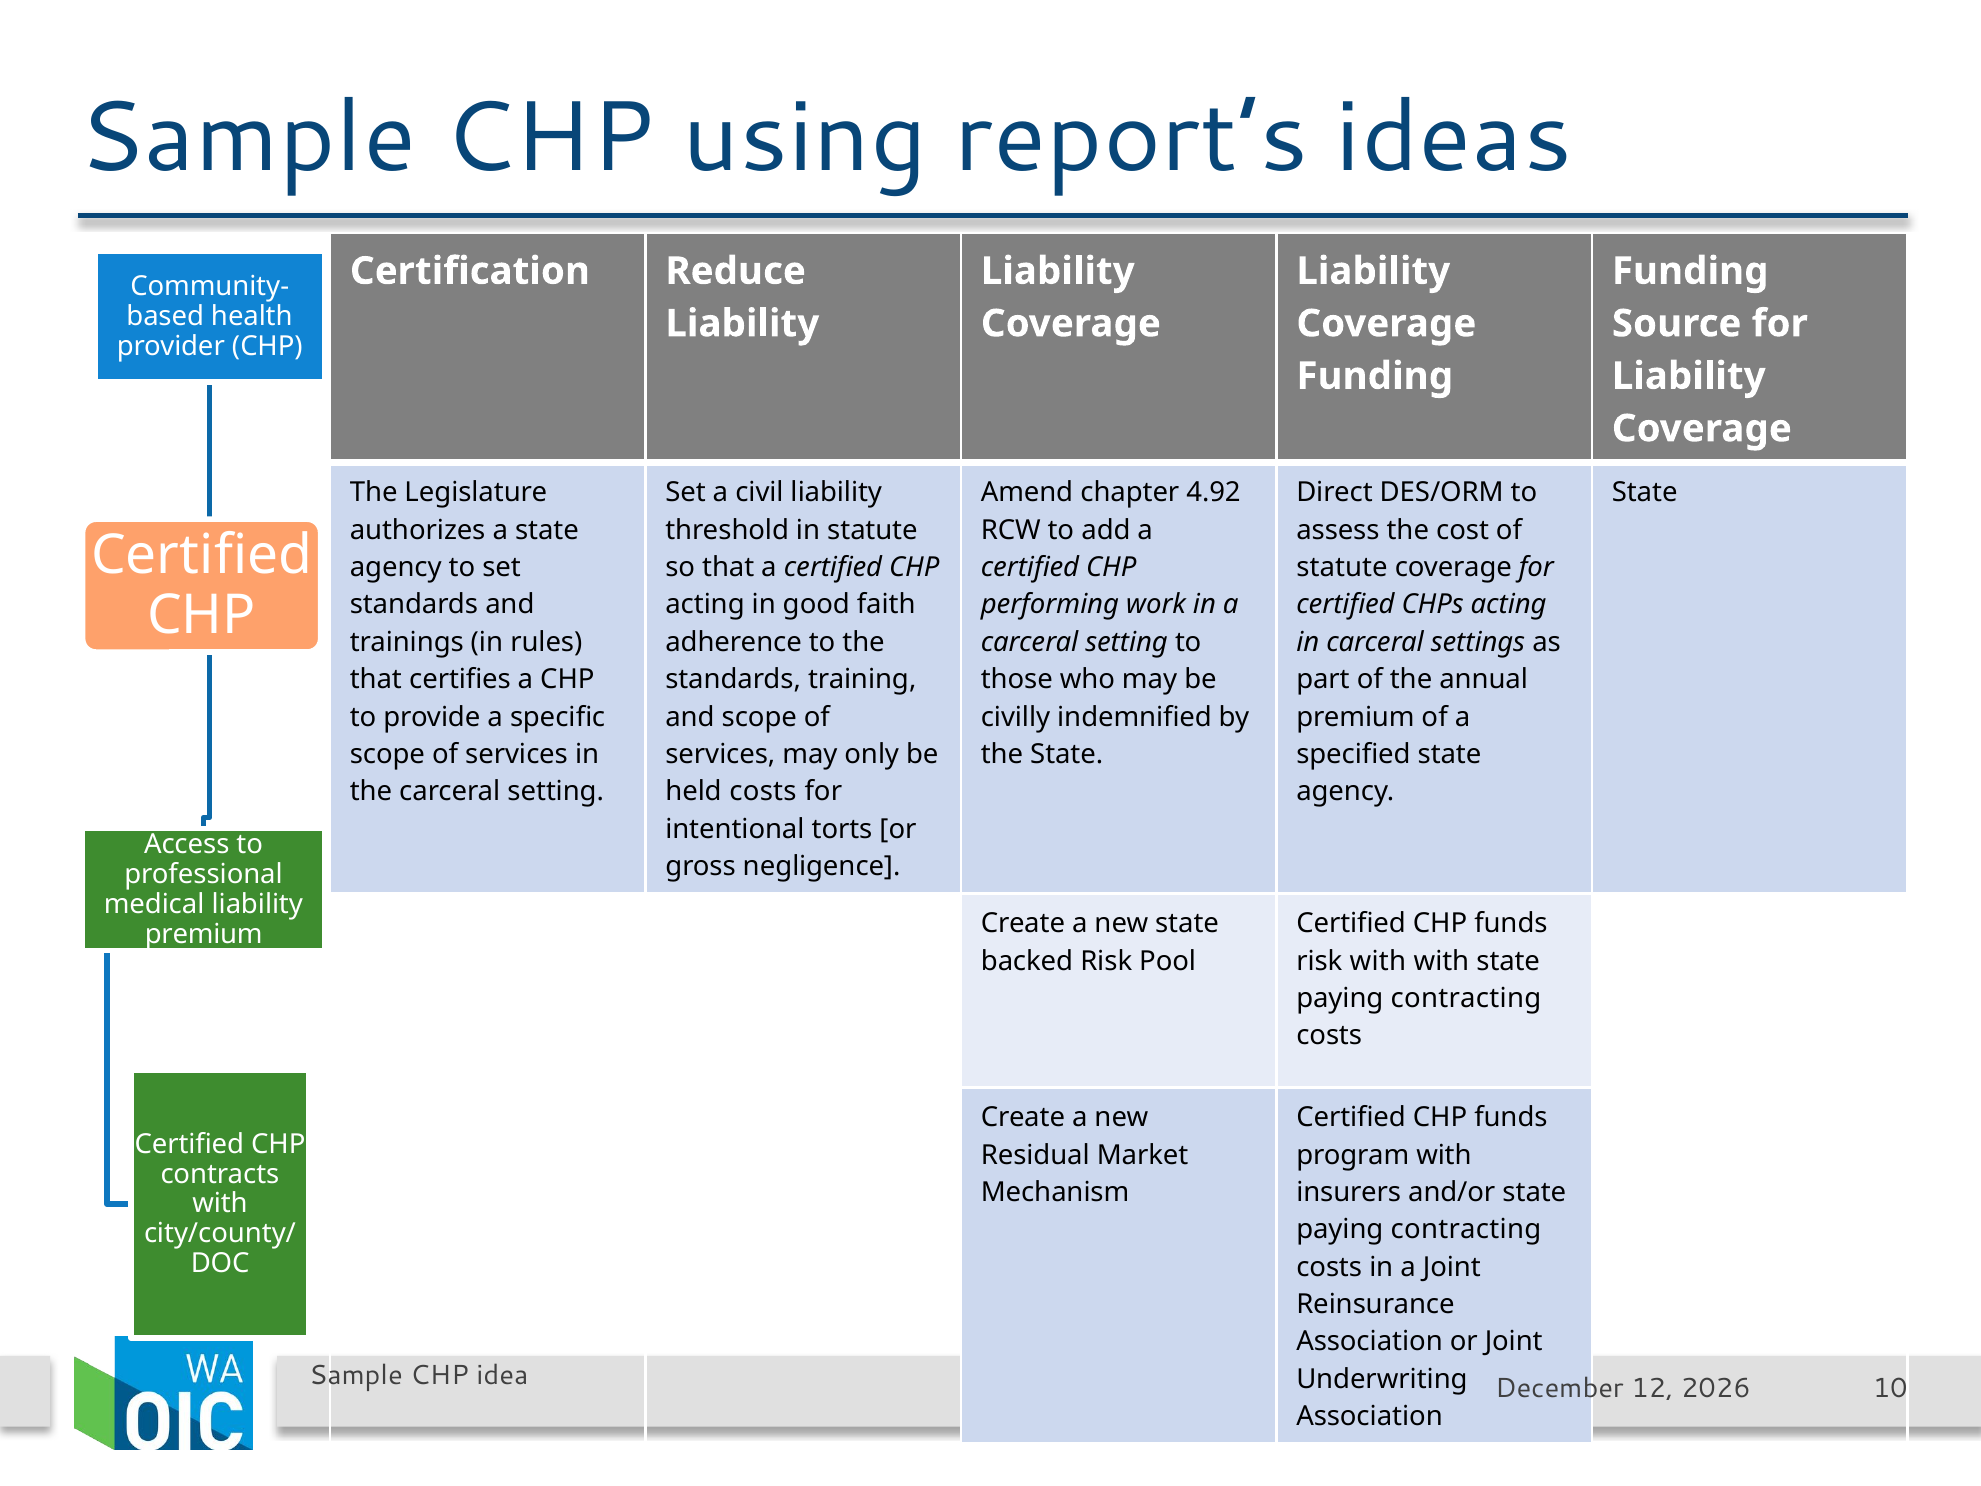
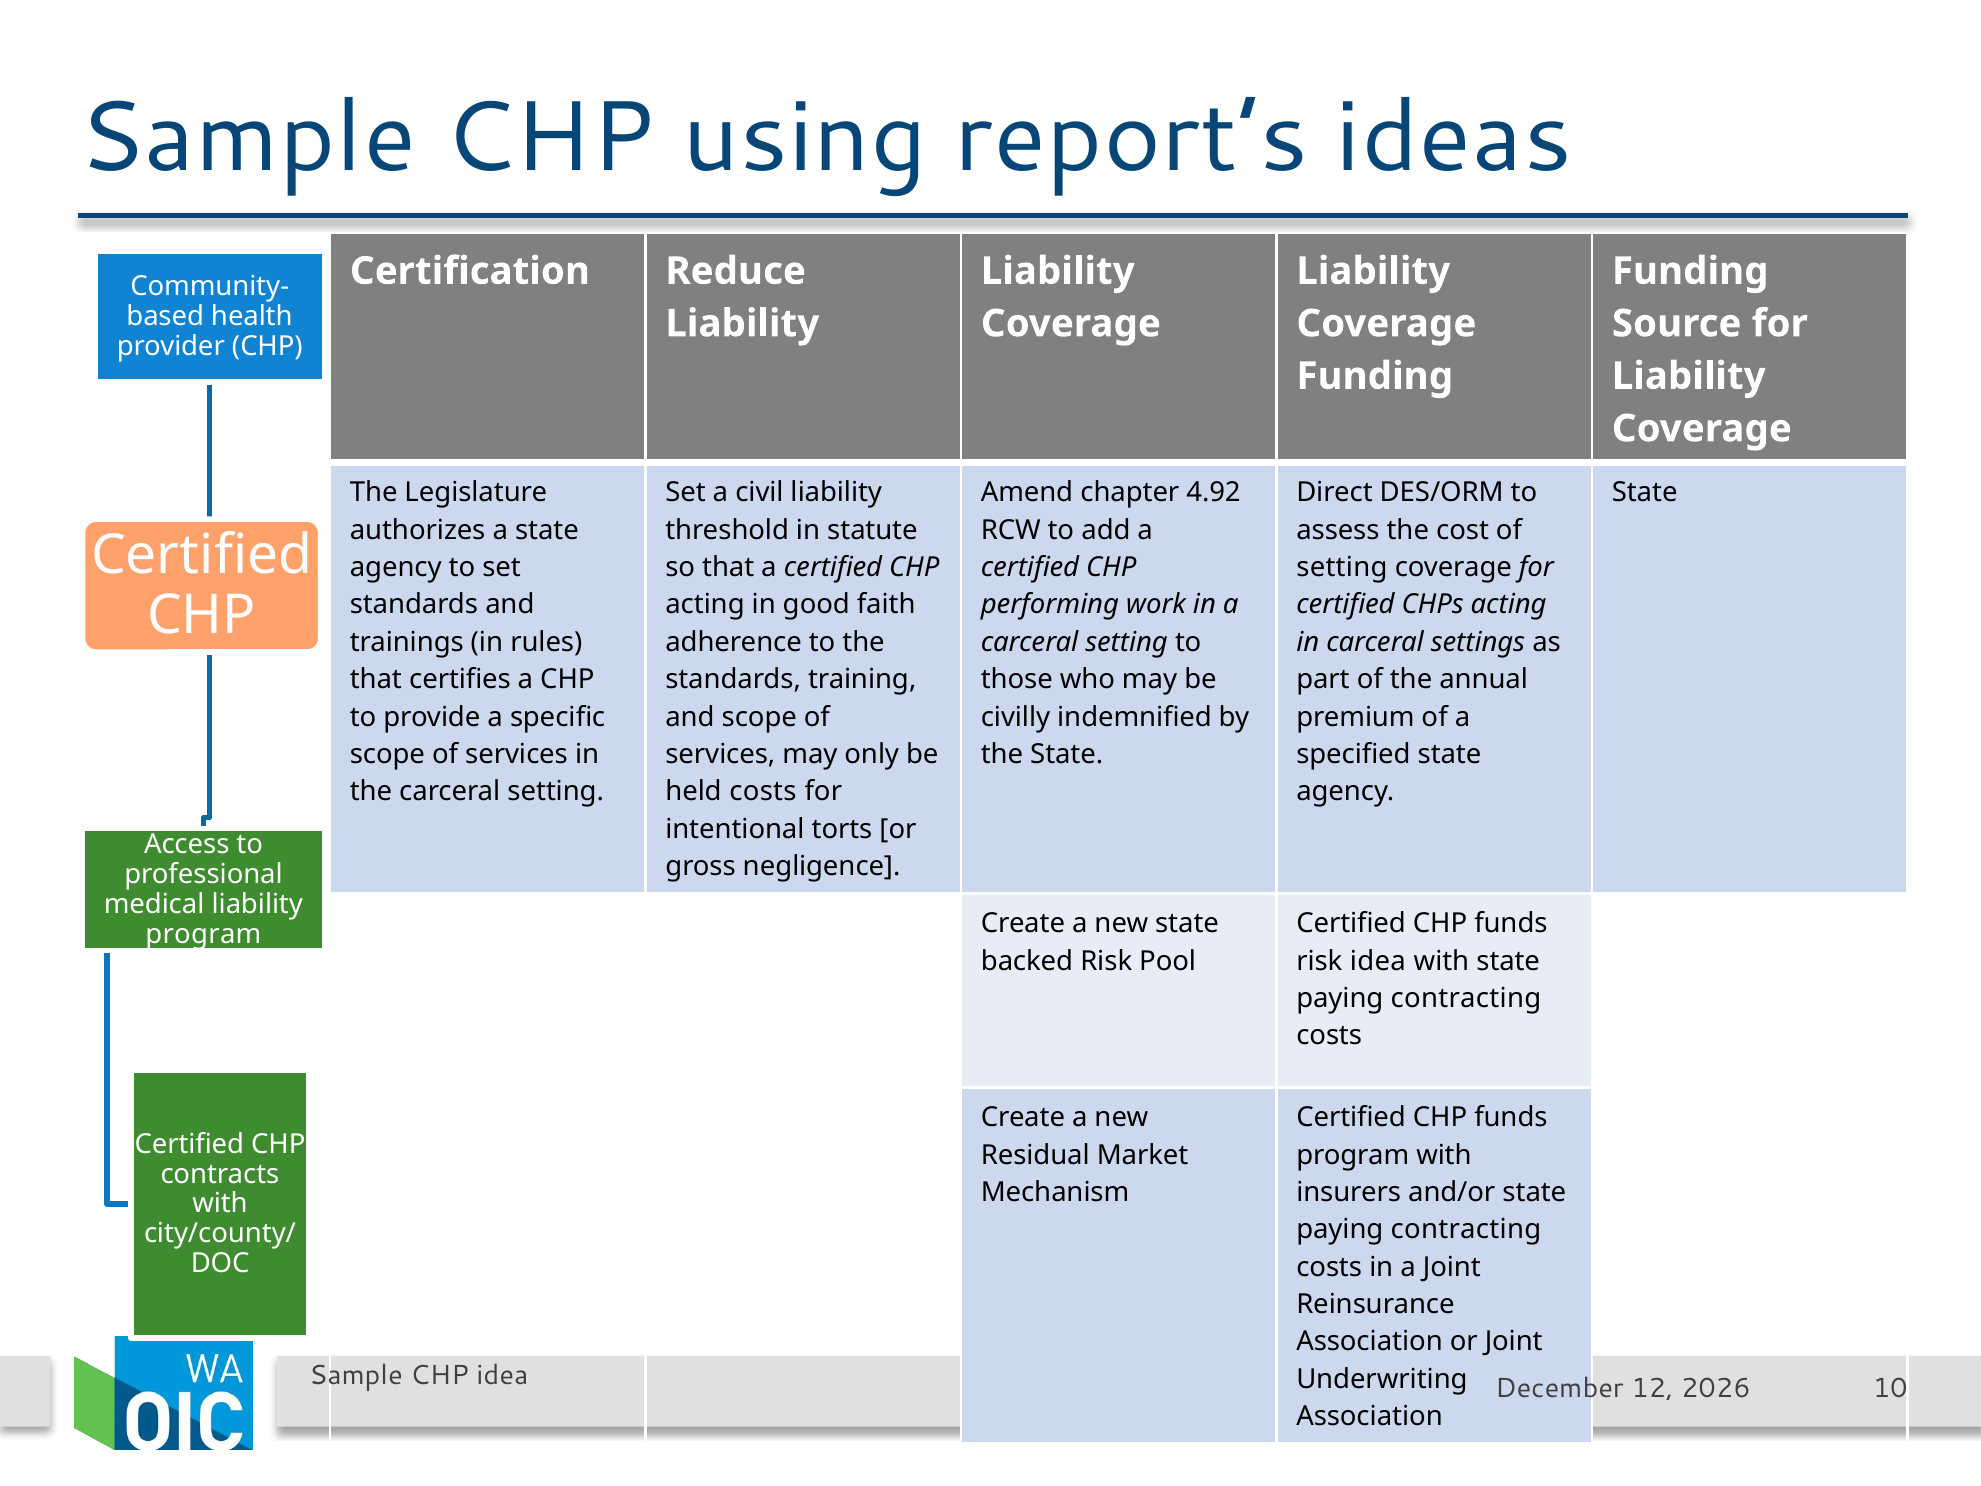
statute: statute -> setting (1342, 567)
premium: premium -> program (203, 934)
risk with: with -> idea (1378, 961)
